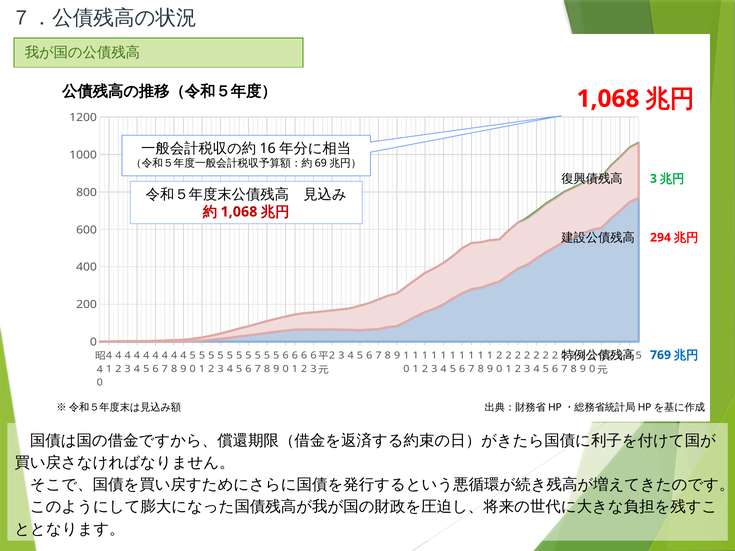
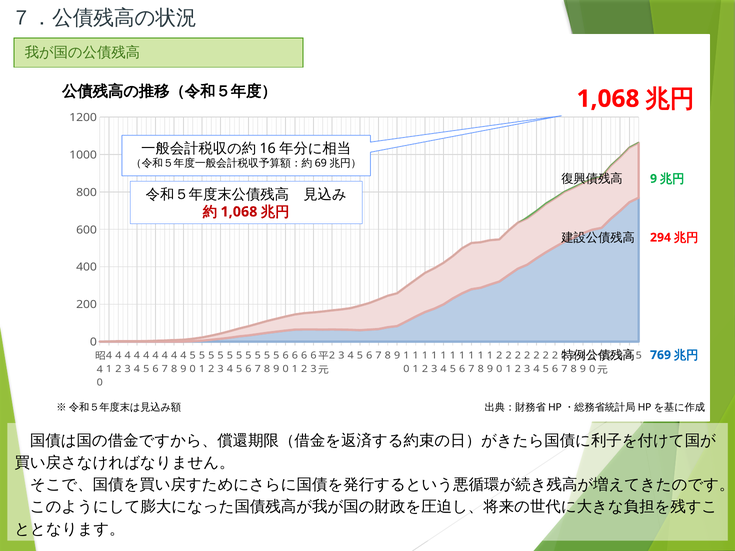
3: 3 -> 9 (654, 179)
